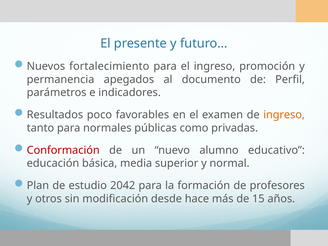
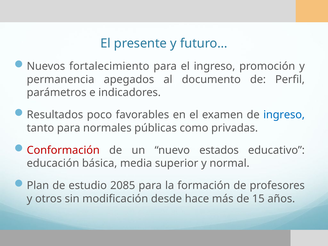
ingreso colour: orange -> blue (284, 115)
alumno: alumno -> estados (219, 150)
2042: 2042 -> 2085 (123, 186)
